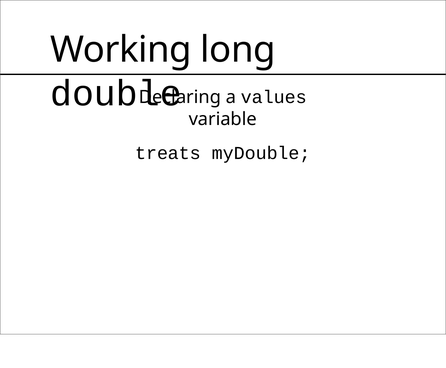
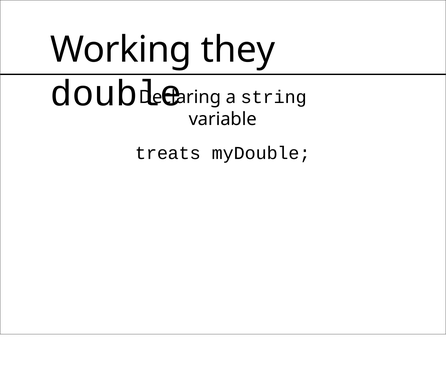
long: long -> they (238, 50)
values: values -> string (274, 97)
